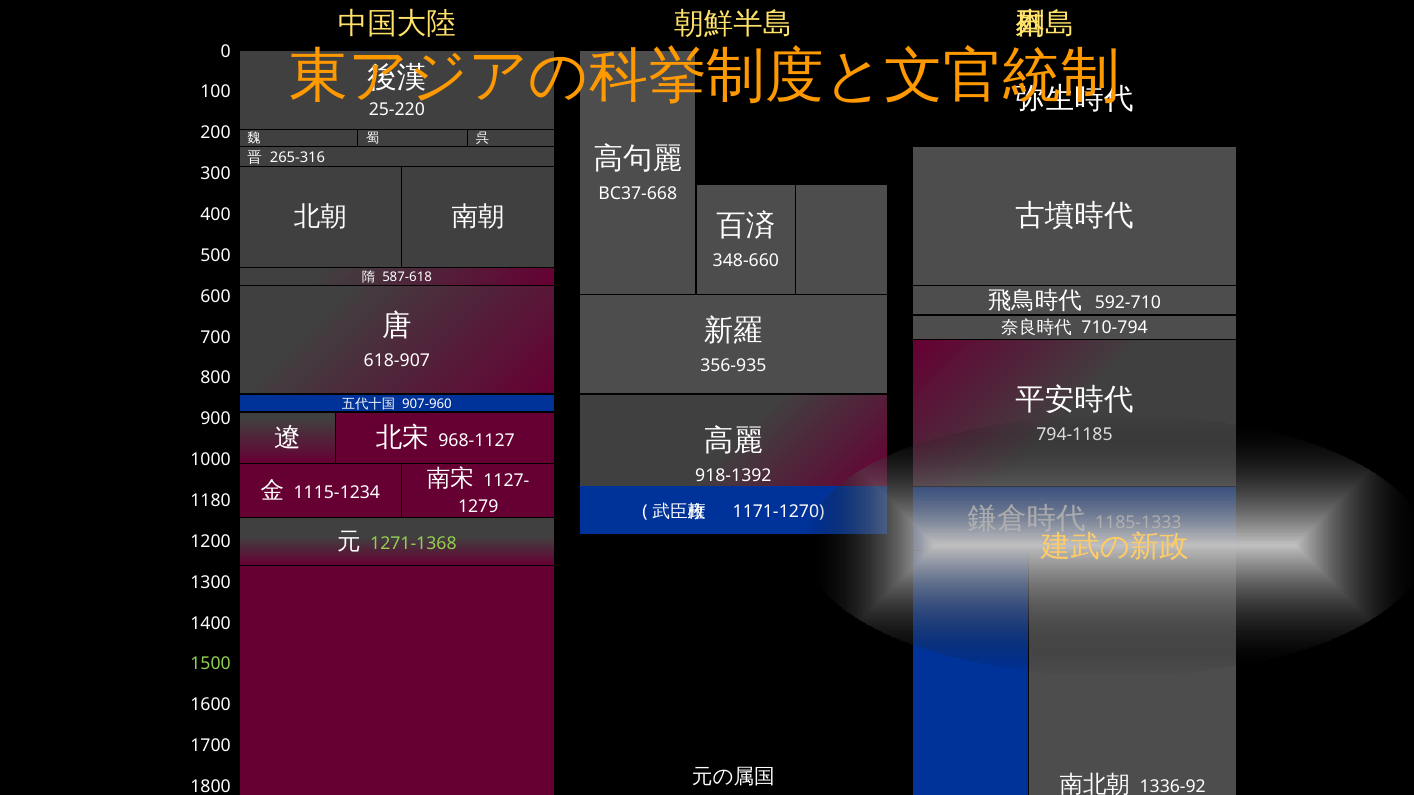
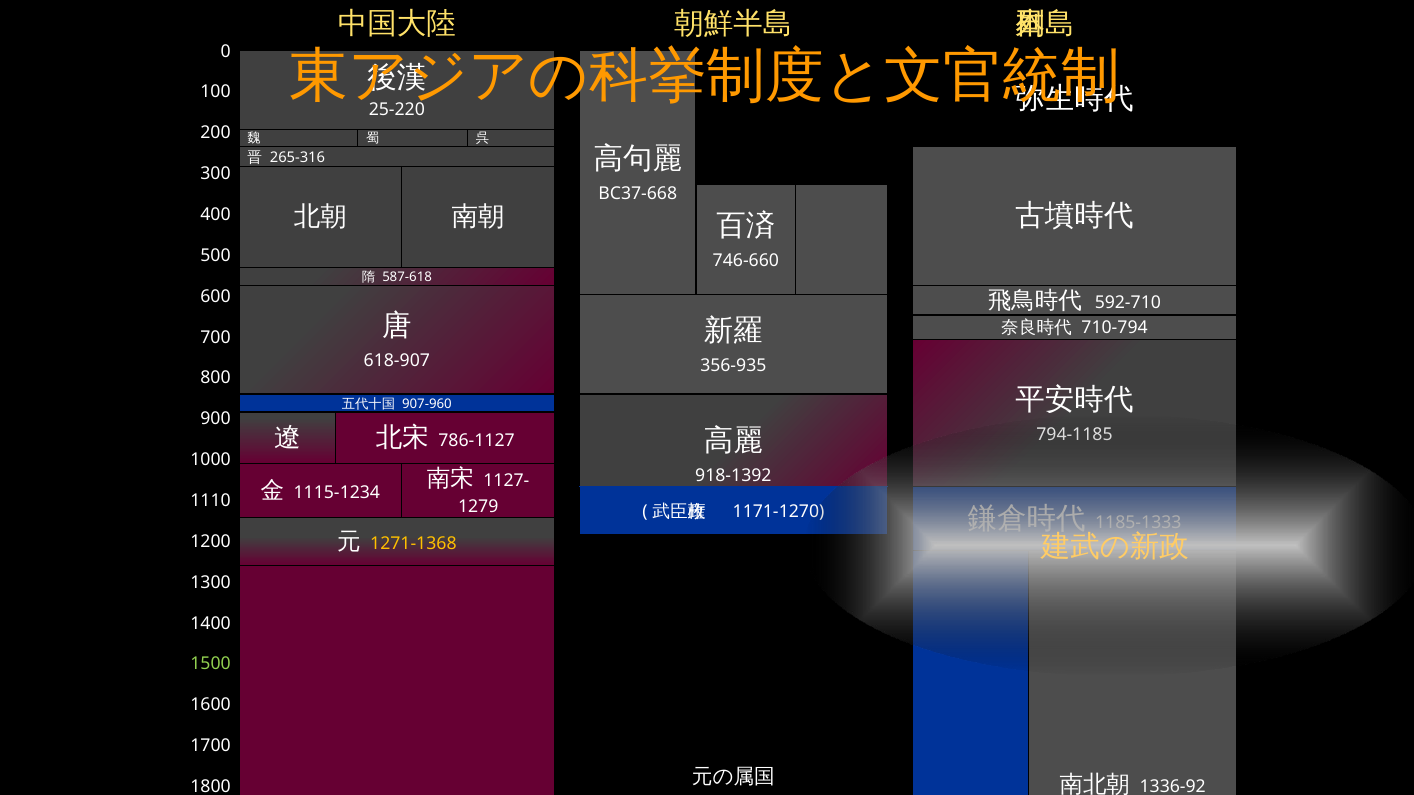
348-660: 348-660 -> 746-660 (746, 261)
968-1127: 968-1127 -> 786-1127 (477, 441)
1180: 1180 -> 1110 (211, 501)
1271-1368 colour: light green -> yellow (413, 544)
